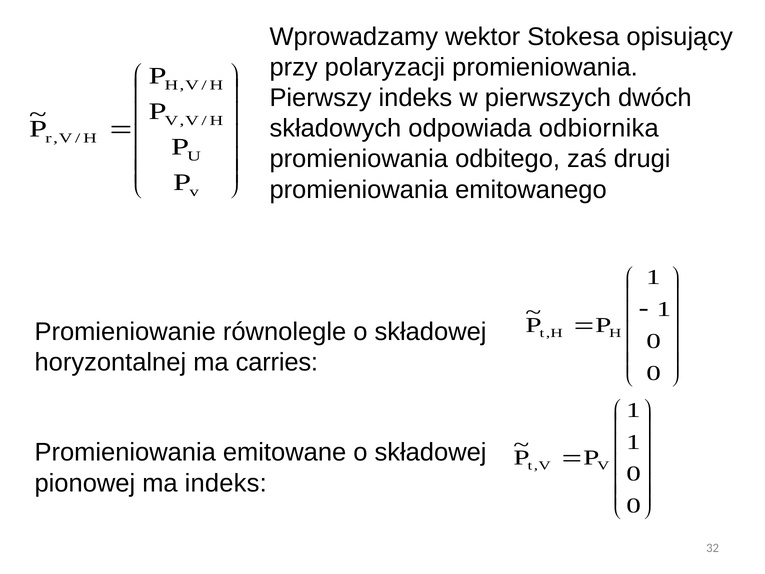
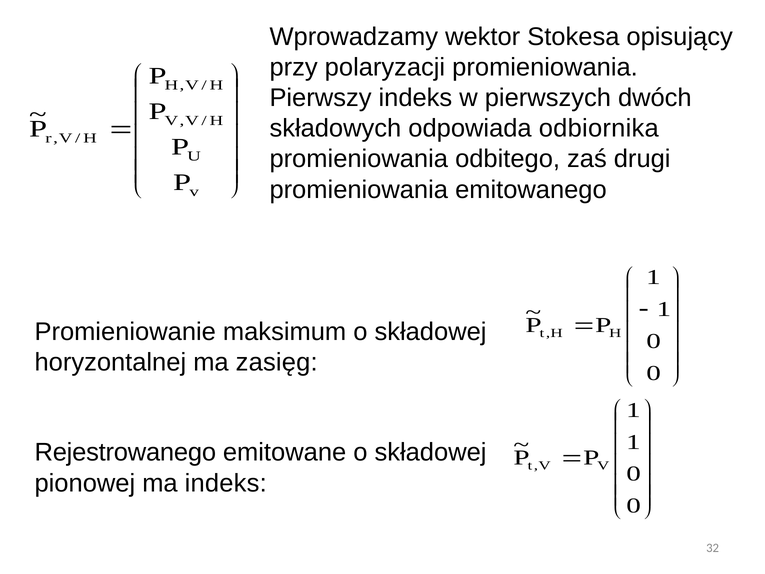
równolegle: równolegle -> maksimum (285, 332)
carries: carries -> zasięg (277, 362)
Promieniowania: Promieniowania -> Rejestrowanego (125, 452)
